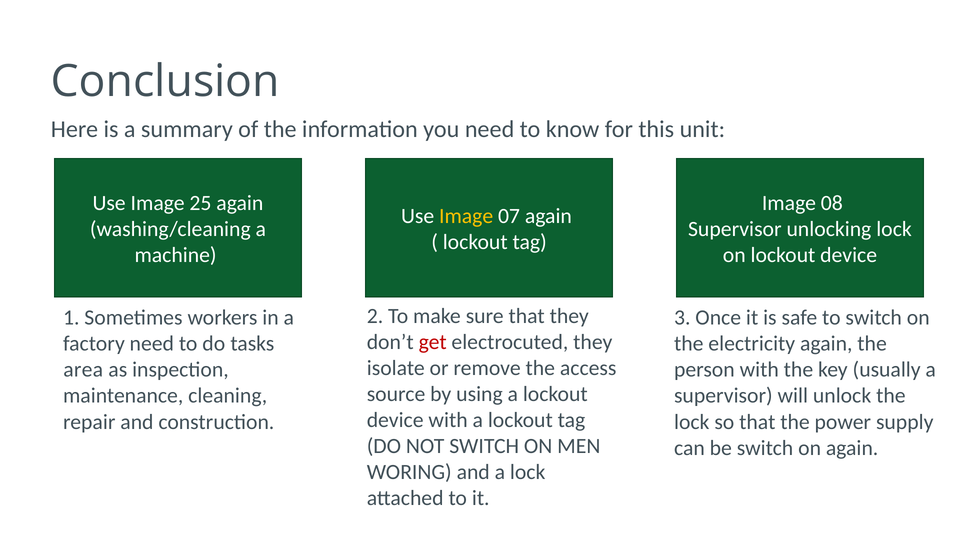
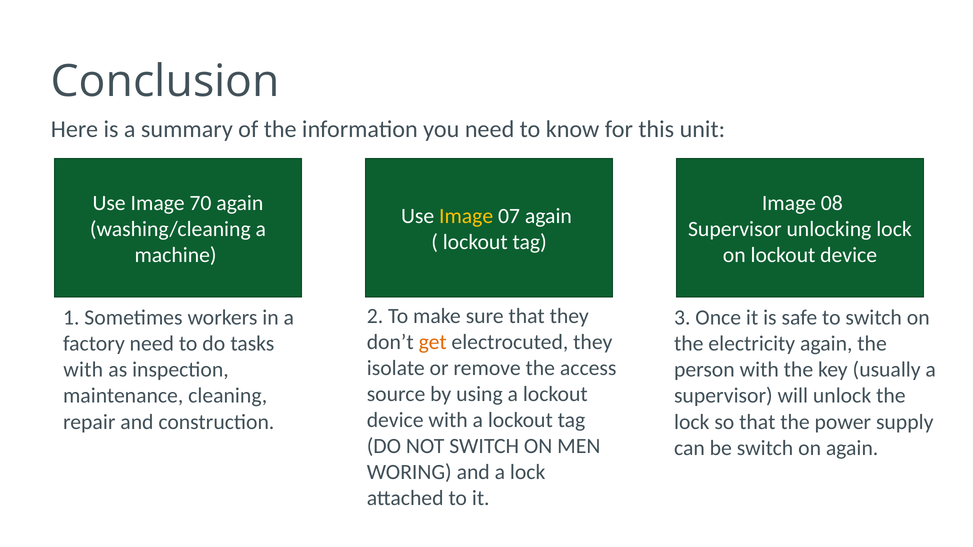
25: 25 -> 70 (200, 203)
get colour: red -> orange (433, 342)
area: area -> with (83, 370)
